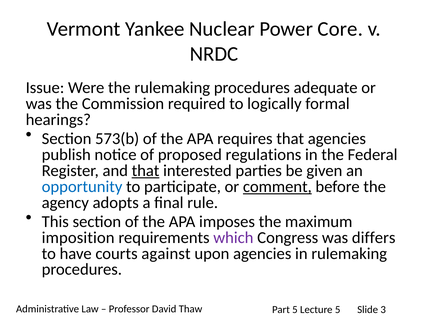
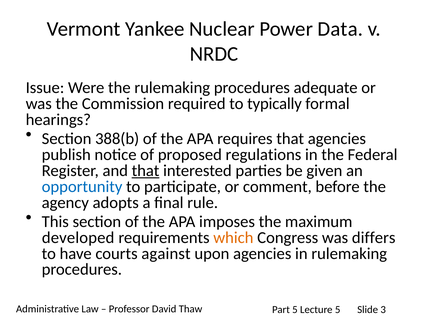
Core: Core -> Data (340, 29)
logically: logically -> typically (275, 104)
573(b: 573(b -> 388(b (117, 139)
comment underline: present -> none (277, 187)
imposition: imposition -> developed (78, 238)
which colour: purple -> orange (233, 238)
